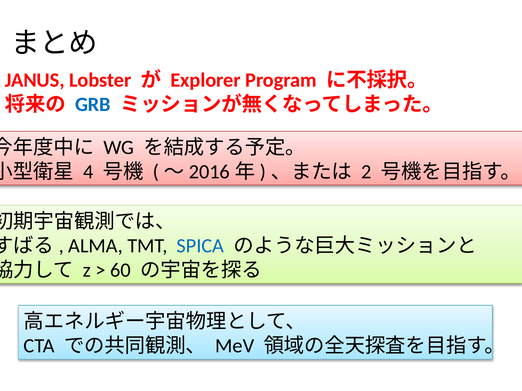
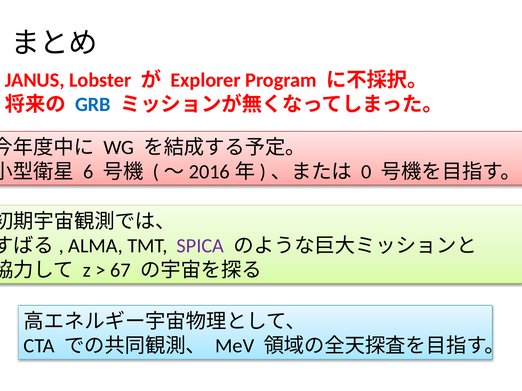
4: 4 -> 6 (88, 172)
2: 2 -> 0 (366, 172)
SPICA colour: blue -> purple (200, 246)
60: 60 -> 67 (120, 270)
